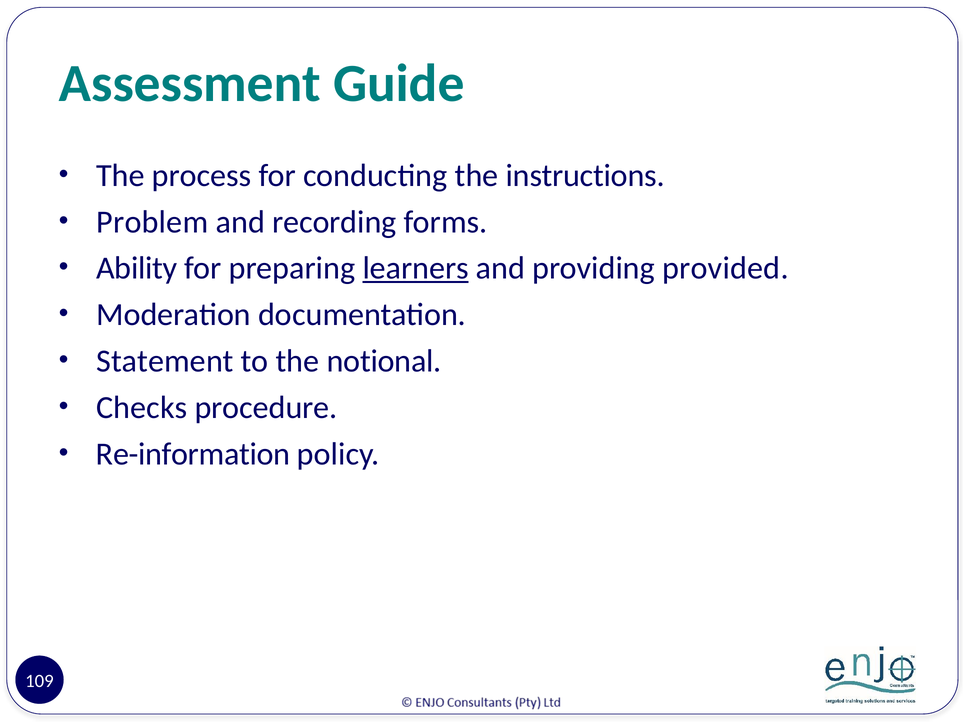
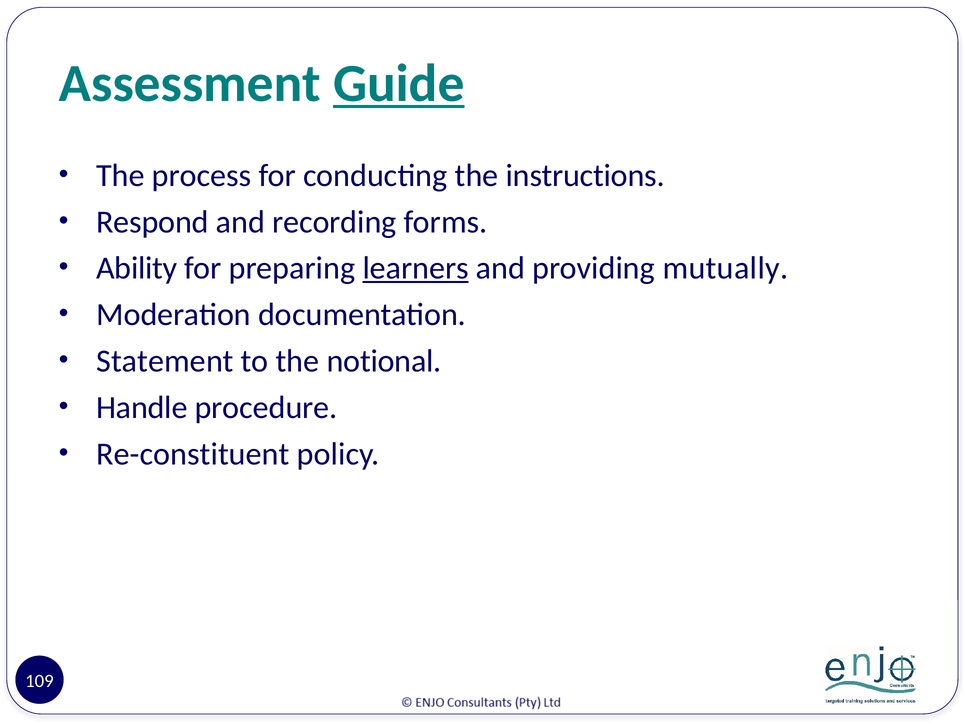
Guide underline: none -> present (399, 83)
Problem: Problem -> Respond (153, 222)
provided: provided -> mutually (725, 268)
Checks: Checks -> Handle (142, 407)
Re-information: Re-information -> Re-constituent (193, 454)
